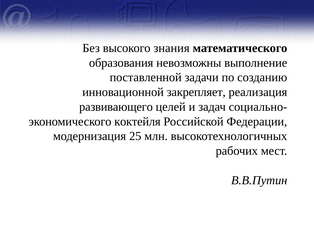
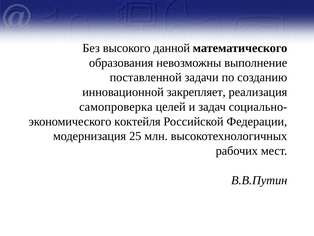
знания: знания -> данной (172, 48)
развивающего: развивающего -> самопроверка (116, 107)
